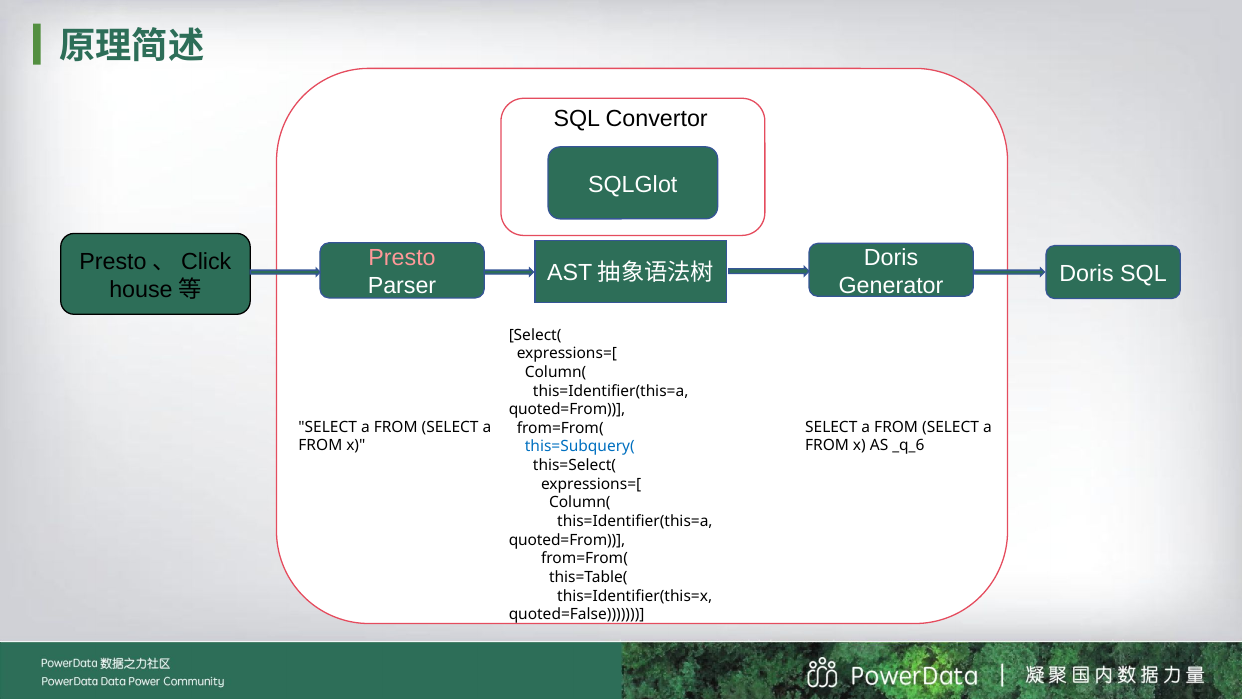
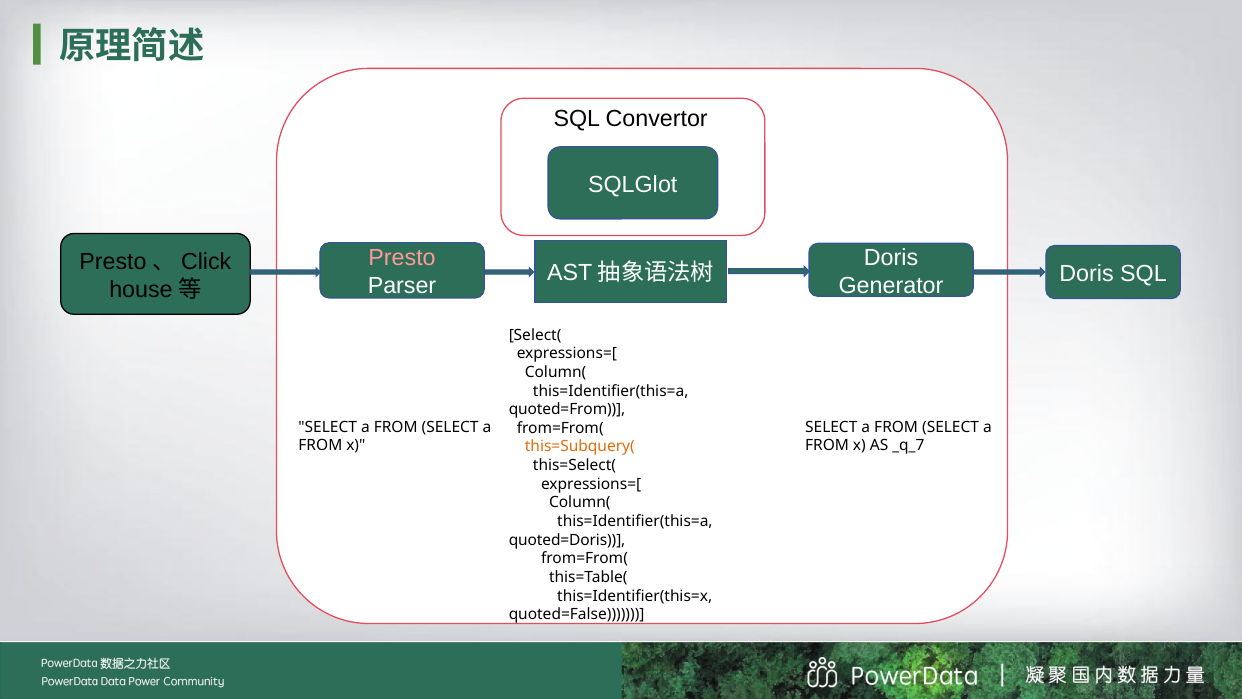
_q_6: _q_6 -> _q_7 (908, 445)
this=Subquery( colour: blue -> orange (580, 447)
quoted=From: quoted=From -> quoted=Doris (567, 540)
